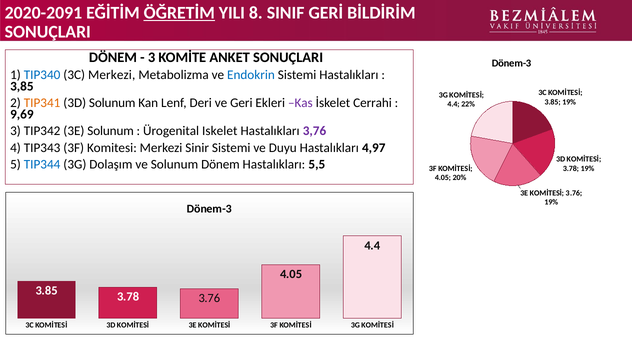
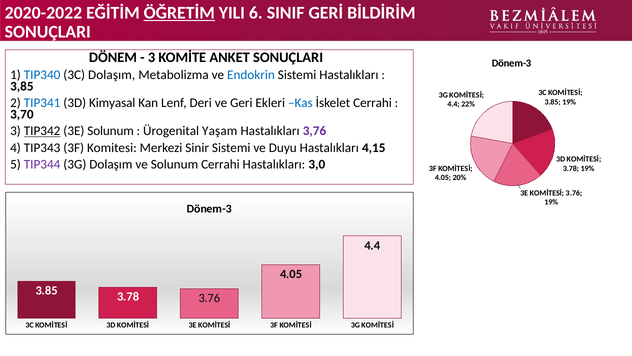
2020-2091: 2020-2091 -> 2020-2022 (43, 13)
8: 8 -> 6 (256, 13)
3C Merkezi: Merkezi -> Dolaşım (112, 75)
TIP341 colour: orange -> blue (42, 103)
3D Solunum: Solunum -> Kimyasal (112, 103)
Kas colour: purple -> blue (300, 103)
9,69: 9,69 -> 3,70 (22, 114)
TIP342 underline: none -> present (42, 131)
Iskelet: Iskelet -> Yaşam (220, 131)
4,97: 4,97 -> 4,15 (374, 148)
TIP344 colour: blue -> purple (42, 164)
Solunum Dönem: Dönem -> Cerrahi (220, 164)
5,5: 5,5 -> 3,0 (317, 164)
